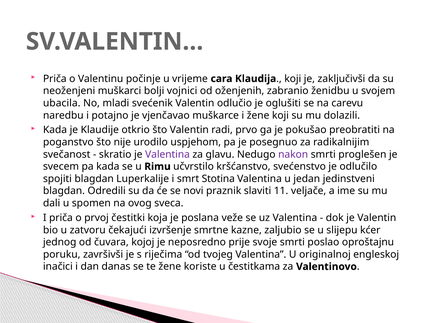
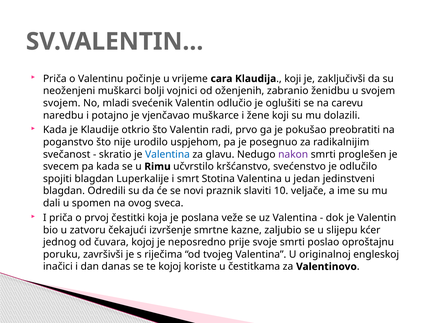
ubacila: ubacila -> svojem (62, 103)
Valentina colour: purple -> blue (167, 154)
11: 11 -> 10 (281, 191)
te žene: žene -> kojoj (170, 267)
